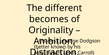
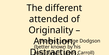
becomes: becomes -> attended (49, 19)
